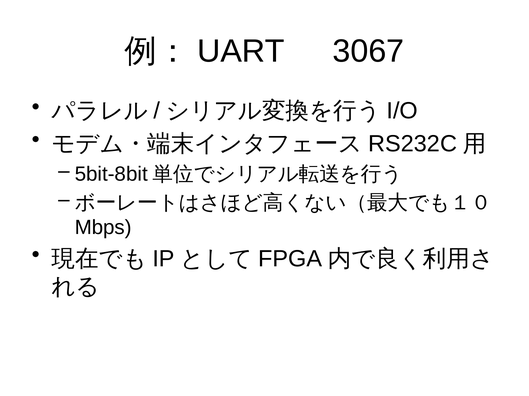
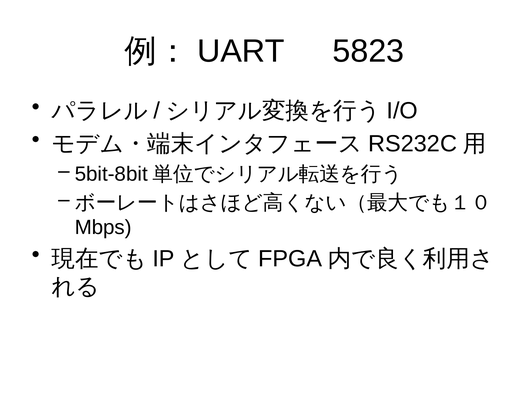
3067: 3067 -> 5823 (368, 51)
